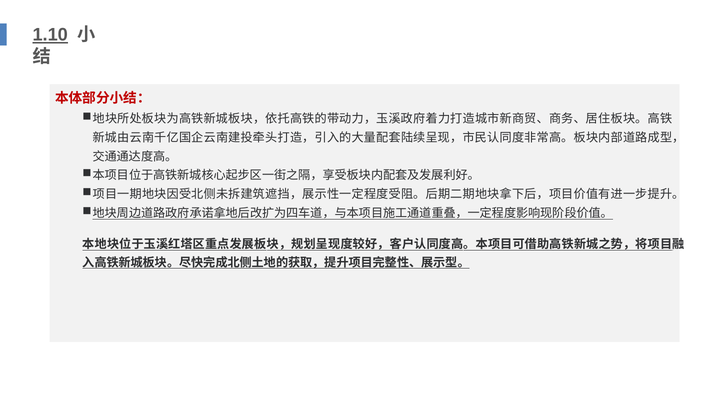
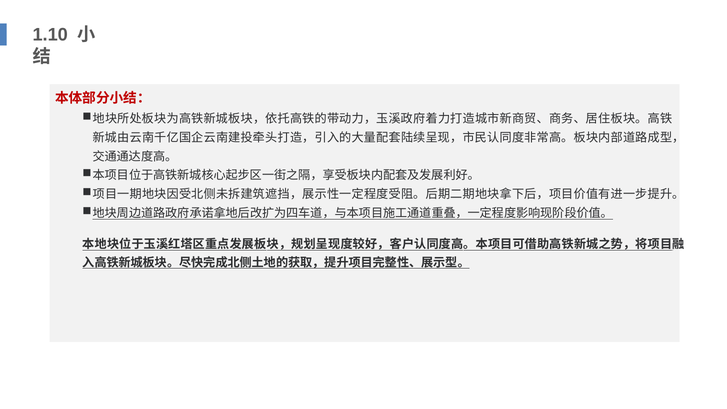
1.10 underline: present -> none (50, 35)
